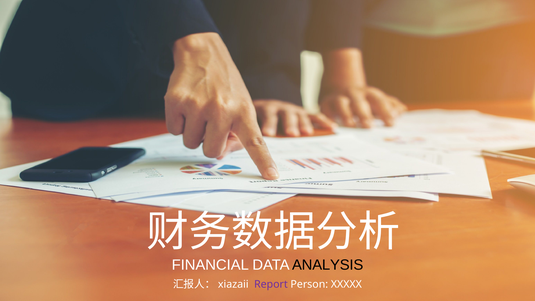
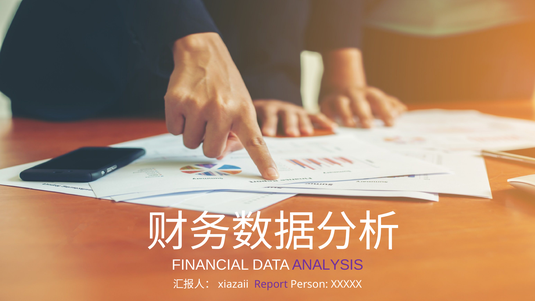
ANALYSIS colour: black -> purple (328, 265)
